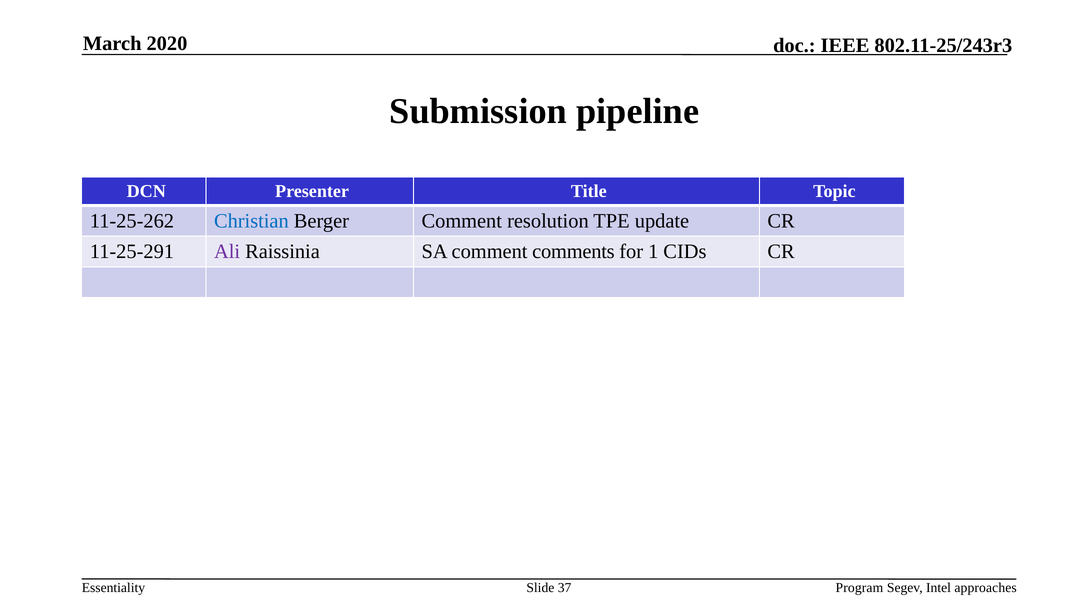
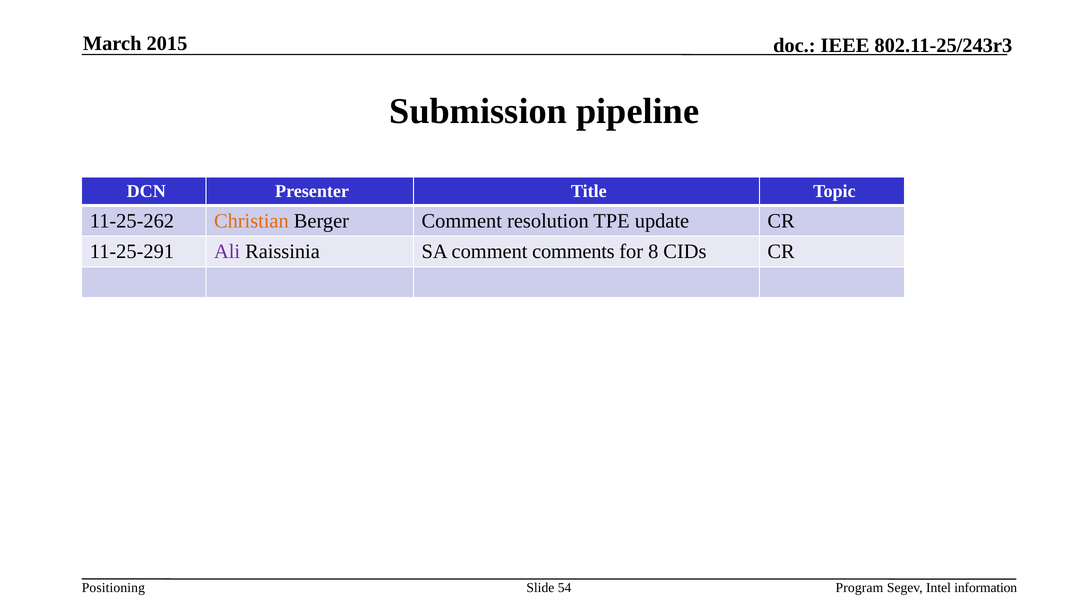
2020: 2020 -> 2015 (167, 43)
Christian colour: blue -> orange (251, 221)
1: 1 -> 8 (653, 252)
Essentiality: Essentiality -> Positioning (113, 587)
37: 37 -> 54 (565, 587)
approaches: approaches -> information (986, 587)
